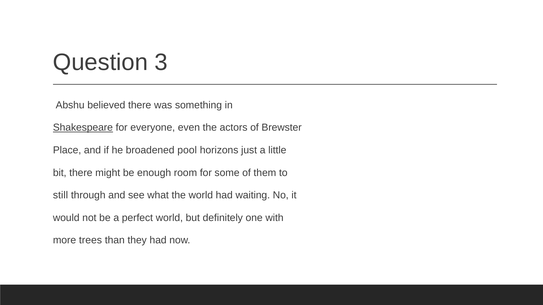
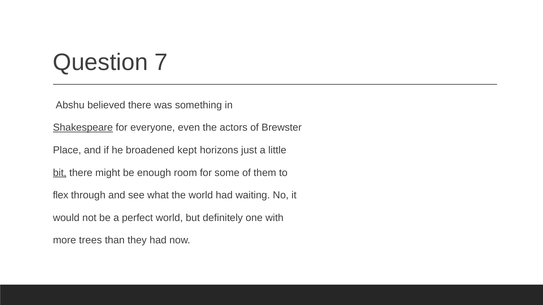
3: 3 -> 7 (161, 62)
pool: pool -> kept (187, 150)
bit underline: none -> present (60, 173)
still: still -> flex (61, 195)
